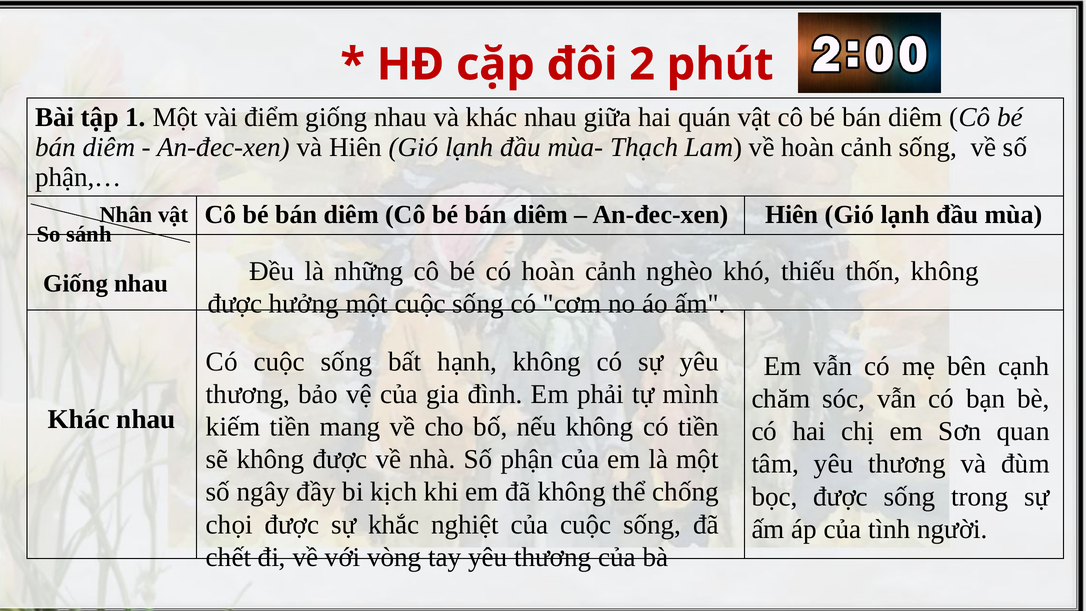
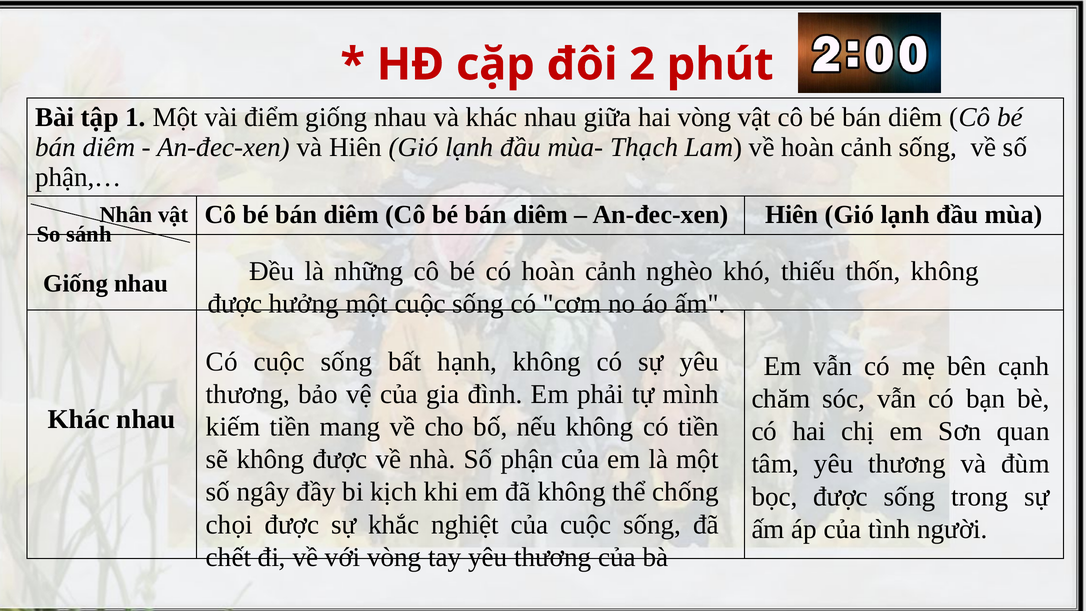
hai quán: quán -> vòng (705, 117)
